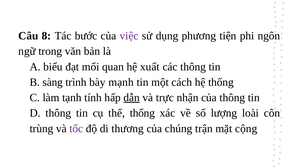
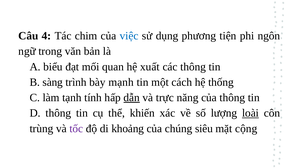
8: 8 -> 4 (46, 36)
bước: bước -> chim (86, 36)
việc colour: purple -> blue (129, 36)
nhận: nhận -> năng (188, 98)
thể thống: thống -> khiến (142, 113)
loài underline: none -> present (250, 113)
thương: thương -> khoảng (128, 129)
trận: trận -> siêu (204, 129)
